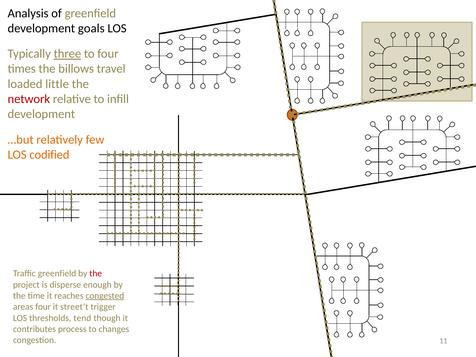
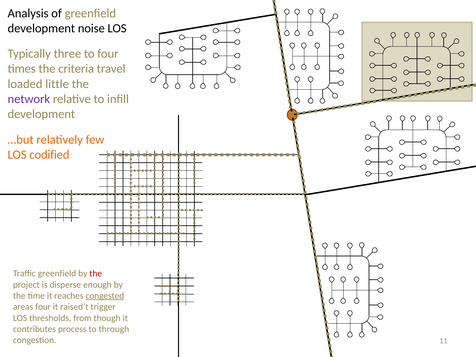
goals: goals -> noise (91, 28)
three underline: present -> none (67, 54)
billows: billows -> criteria (76, 69)
network colour: red -> purple (29, 99)
street’t: street’t -> raised’t (74, 307)
tend: tend -> from (82, 318)
changes: changes -> through (114, 329)
